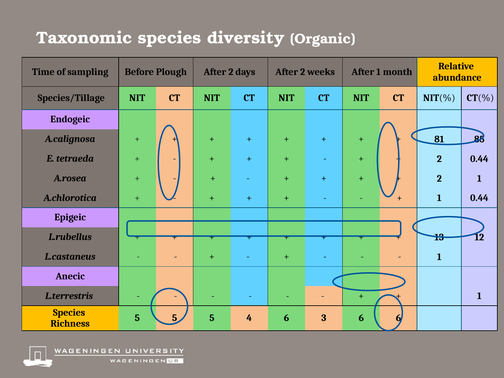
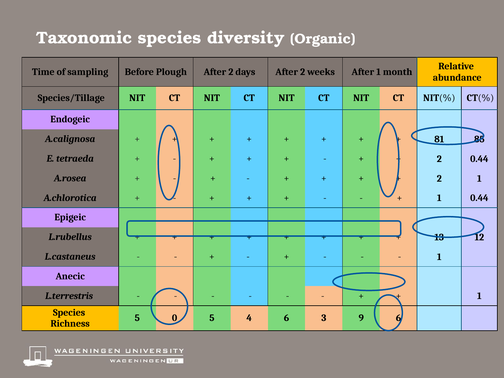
5: 5 -> 0 (175, 318)
3 6: 6 -> 9 (361, 318)
